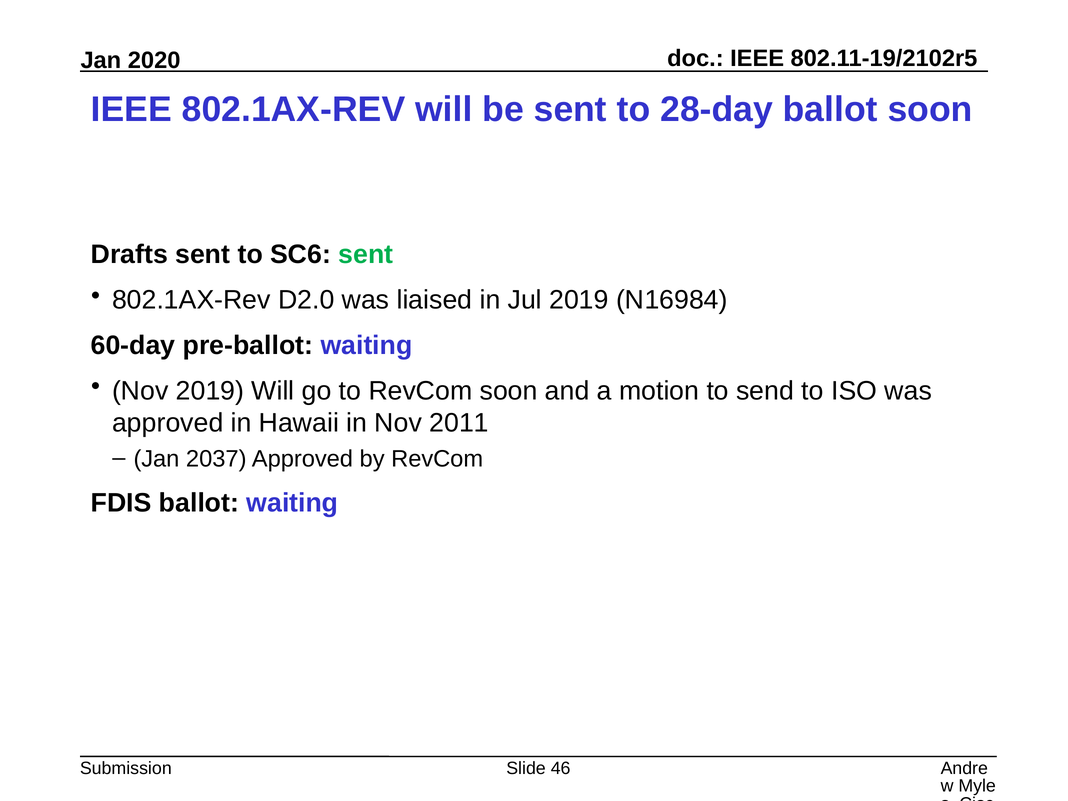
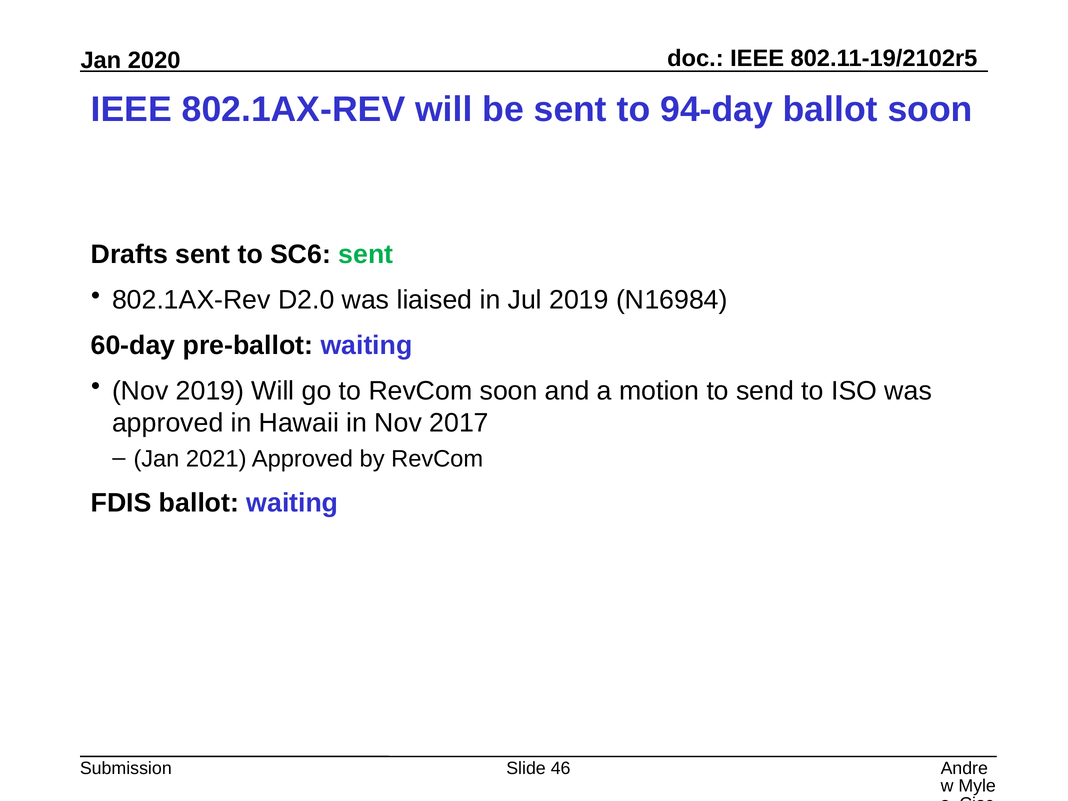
28-day: 28-day -> 94-day (717, 109)
2011: 2011 -> 2017 (459, 423)
2037: 2037 -> 2021 (216, 459)
